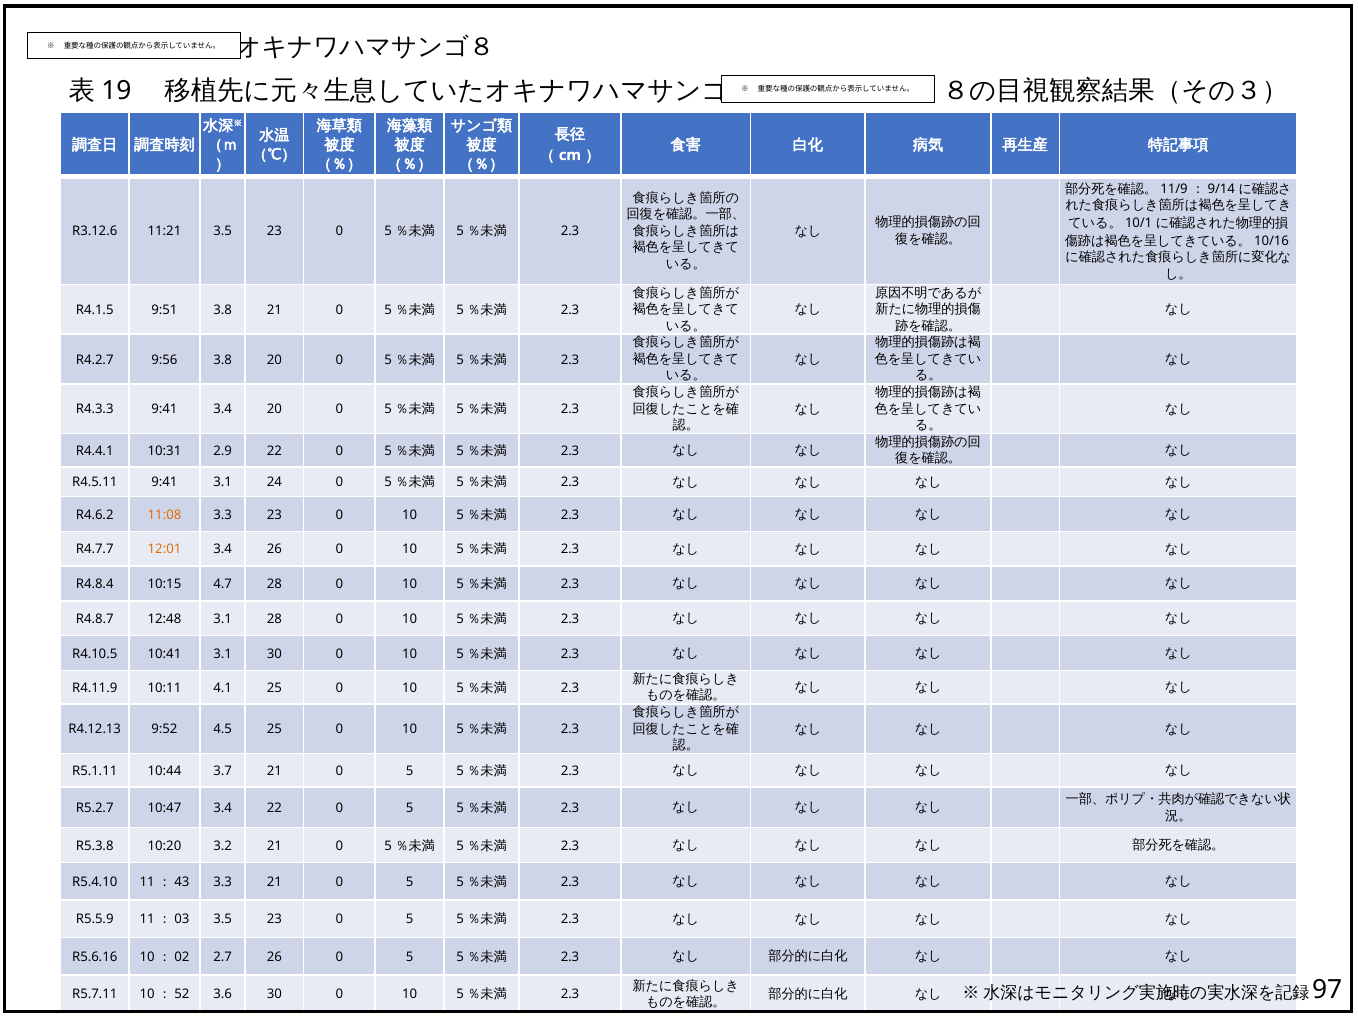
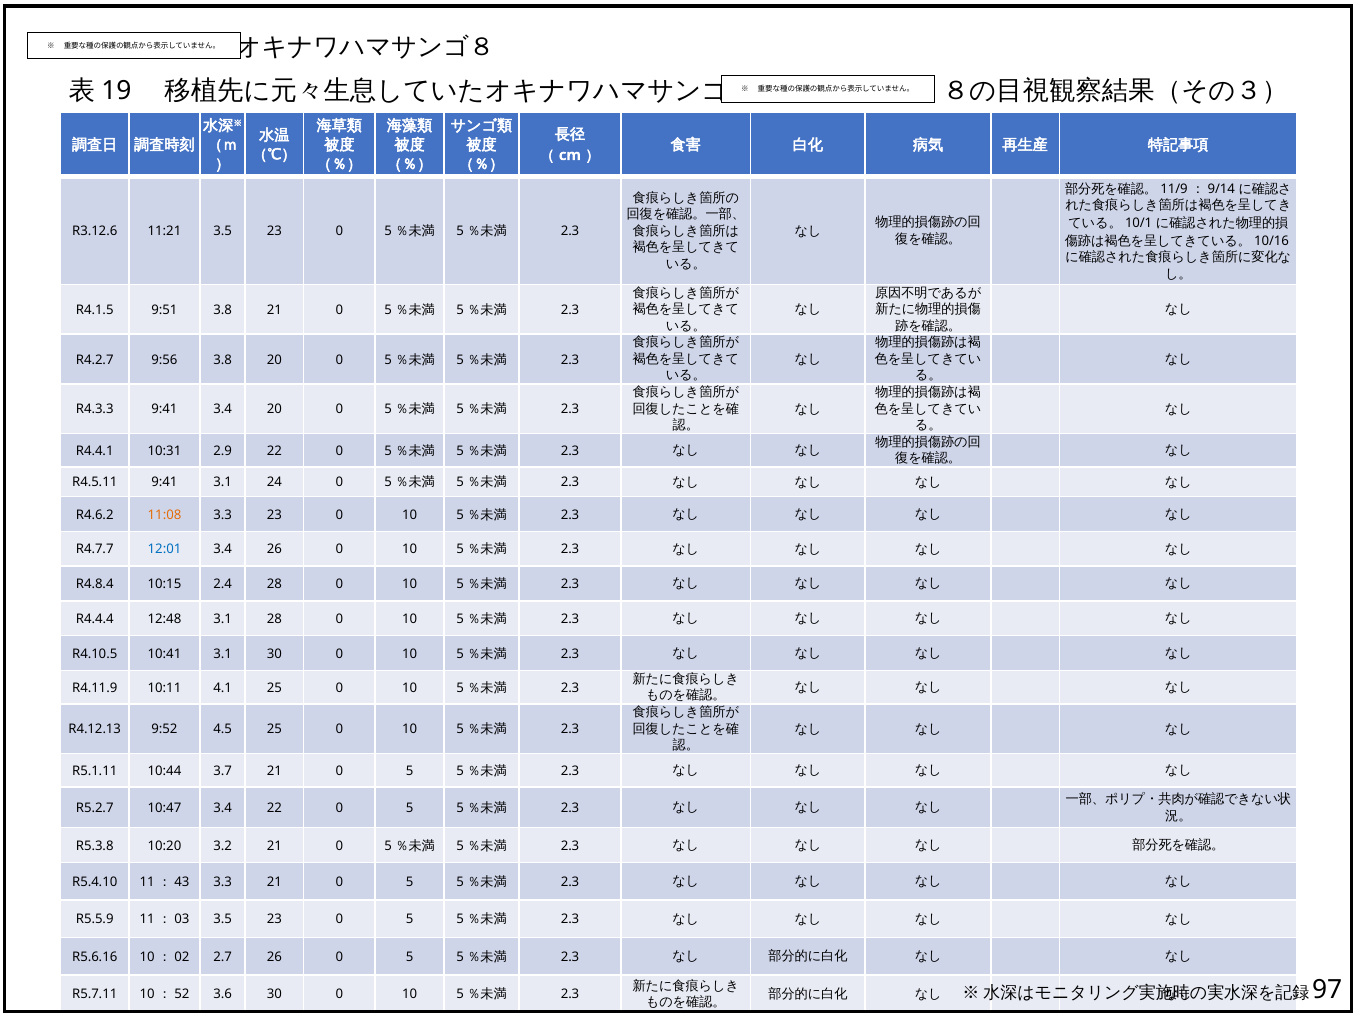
12:01 colour: orange -> blue (165, 549)
4.7: 4.7 -> 2.4 (223, 584)
R4.8.7: R4.8.7 -> R4.4.4 (95, 619)
